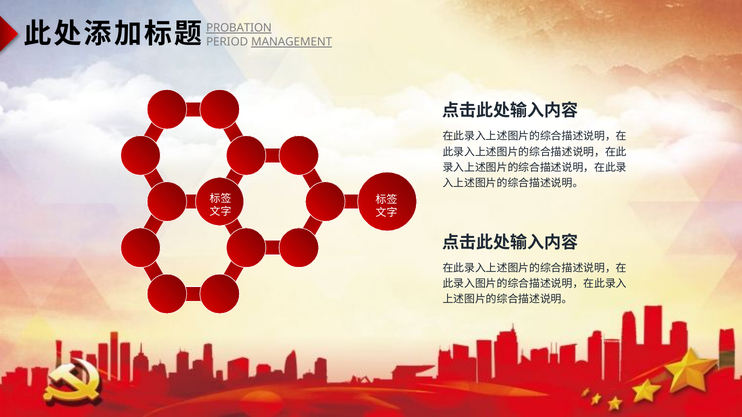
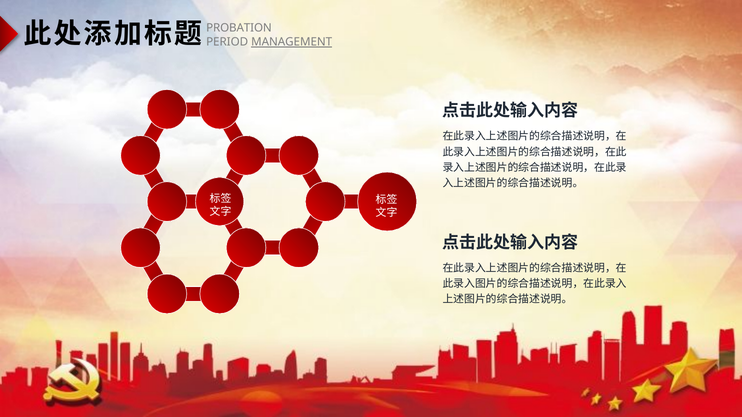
PROBATION underline: present -> none (239, 28)
